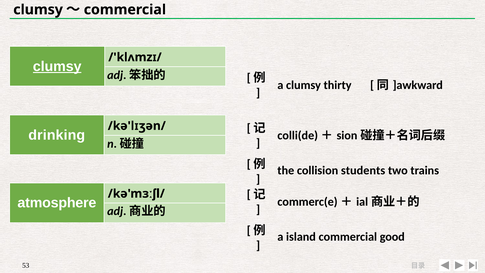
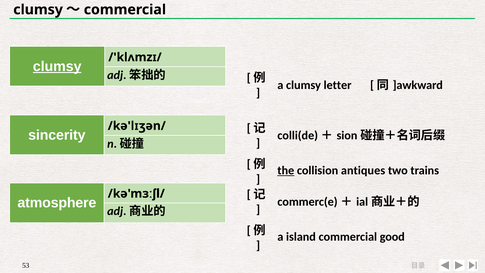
thirty: thirty -> letter (338, 85)
drinking: drinking -> sincerity (57, 135)
the underline: none -> present (286, 170)
students: students -> antiques (363, 170)
